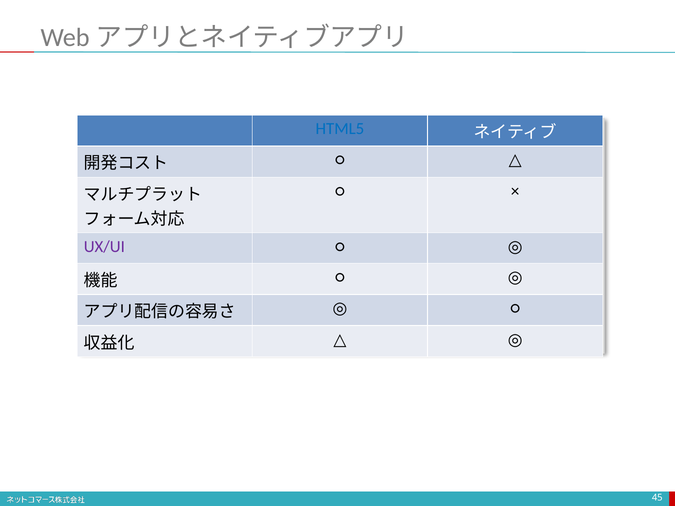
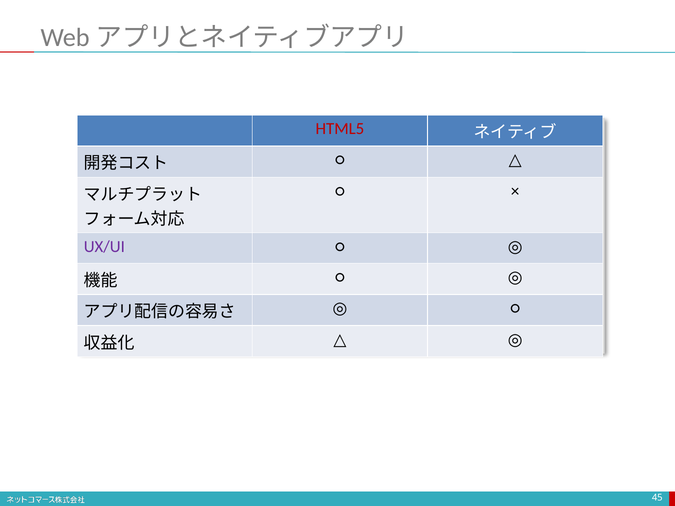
HTML5 colour: blue -> red (340, 129)
